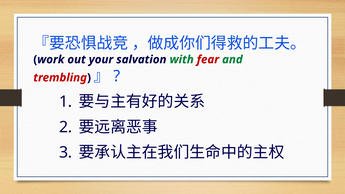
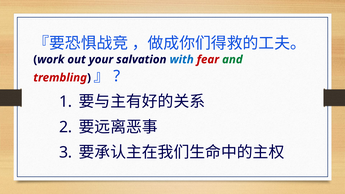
with colour: green -> blue (182, 60)
